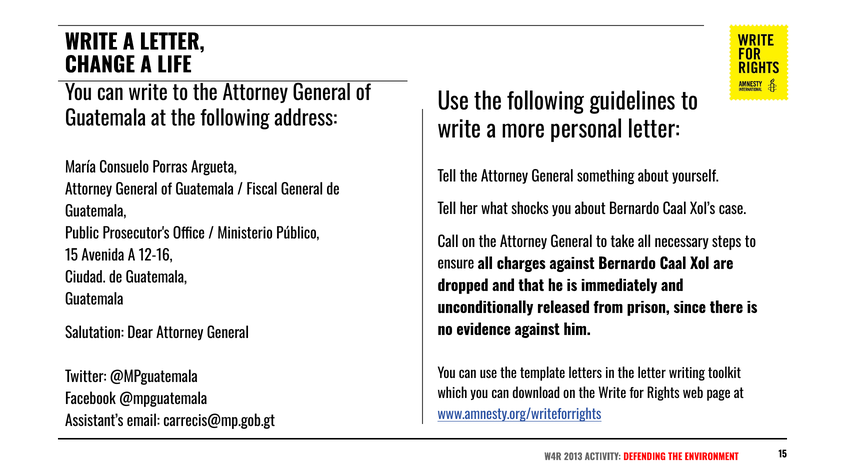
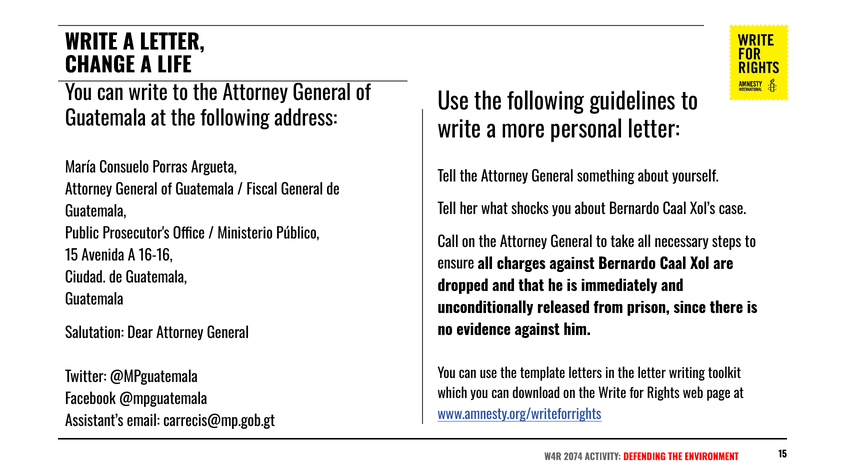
12-16: 12-16 -> 16-16 (156, 256)
2013: 2013 -> 2074 (573, 457)
